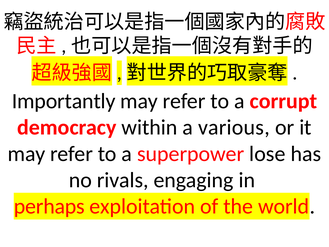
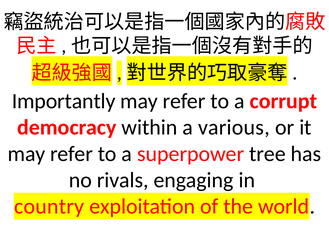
lose: lose -> tree (267, 154)
perhaps: perhaps -> country (49, 206)
